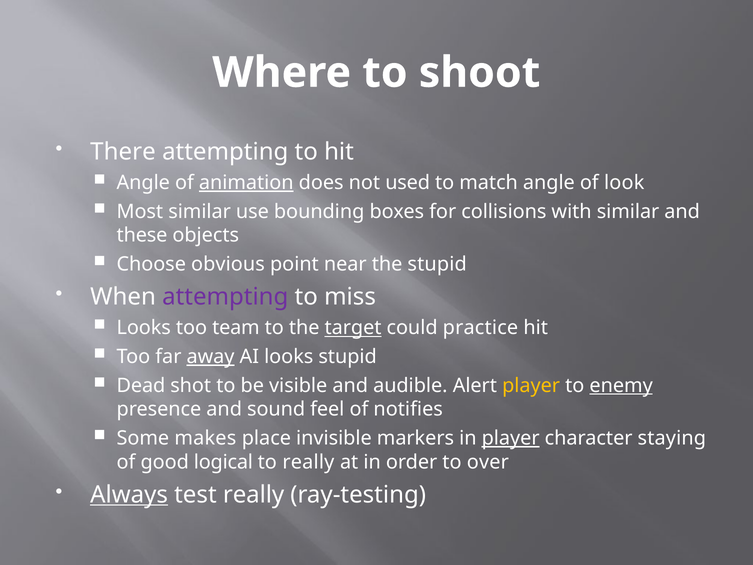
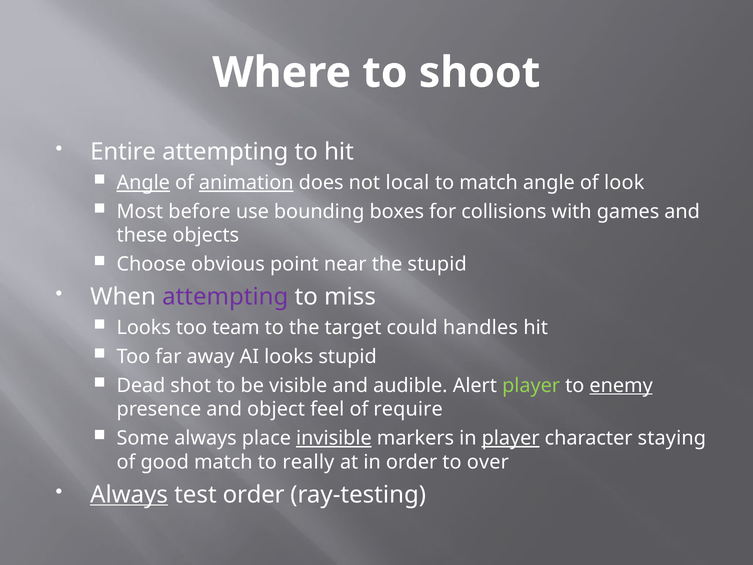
There: There -> Entire (123, 152)
Angle underline: none -> present (143, 183)
used: used -> local (407, 183)
Most similar: similar -> before (199, 211)
with similar: similar -> games (628, 211)
target underline: present -> none (353, 328)
practice: practice -> handles (480, 328)
away underline: present -> none (211, 357)
player colour: yellow -> light green (531, 385)
sound: sound -> object (276, 409)
notifies: notifies -> require (408, 409)
Some makes: makes -> always (205, 438)
invisible underline: none -> present (334, 438)
good logical: logical -> match (223, 462)
test really: really -> order (254, 494)
